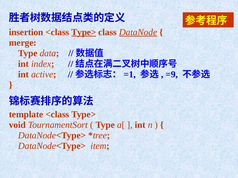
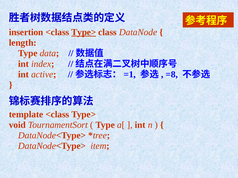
DataNode underline: present -> none (138, 32)
merge: merge -> length (23, 43)
=9: =9 -> =8 (172, 75)
